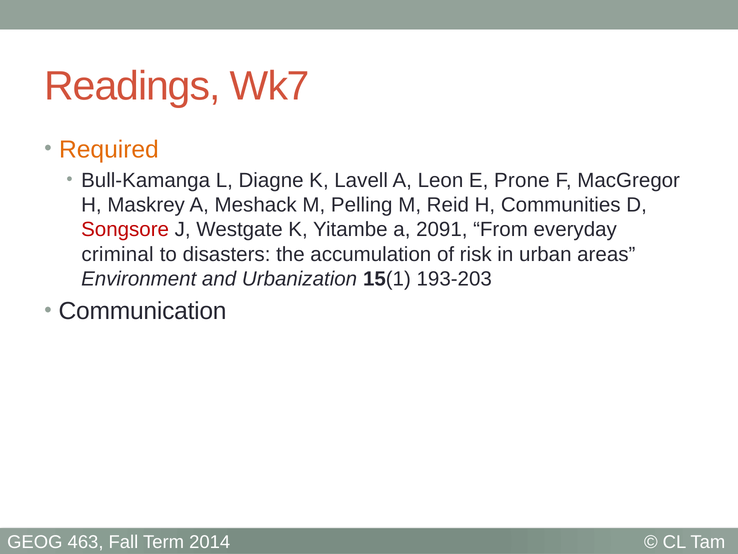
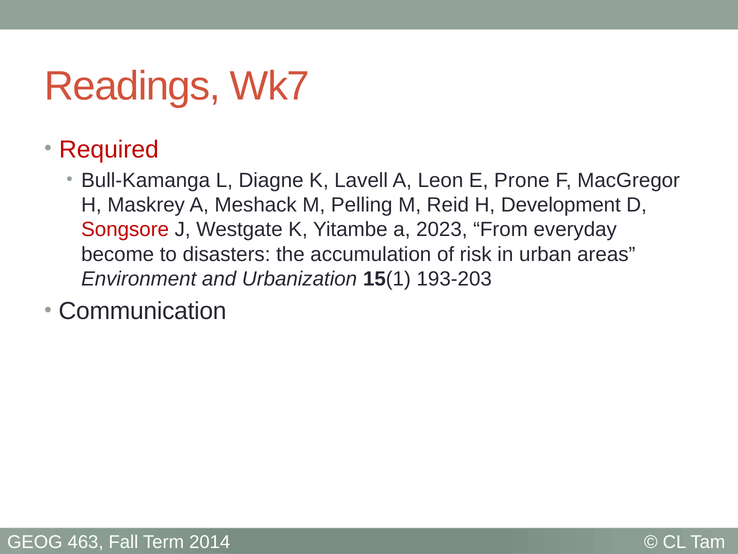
Required colour: orange -> red (109, 149)
Communities: Communities -> Development (561, 205)
2091: 2091 -> 2023 (442, 229)
criminal: criminal -> become (118, 254)
